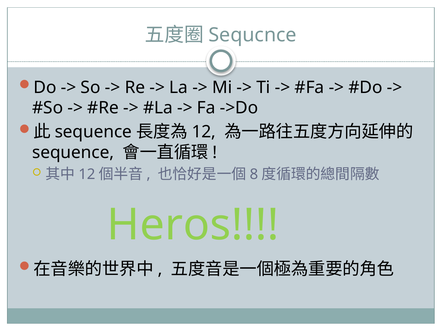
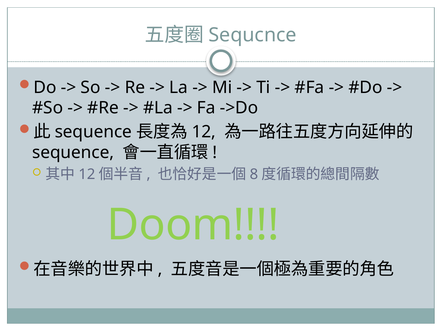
Heros: Heros -> Doom (193, 225)
